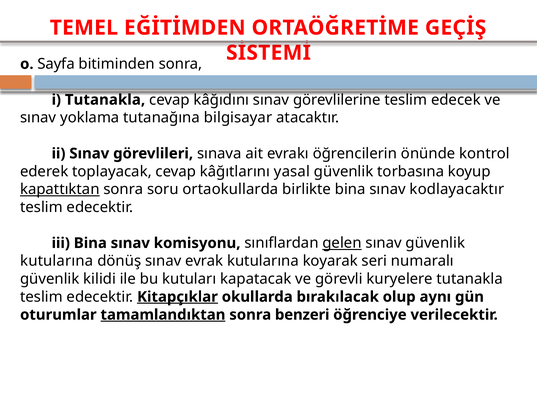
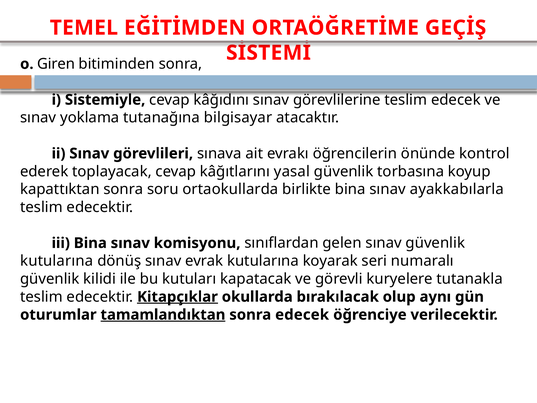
Sayfa: Sayfa -> Giren (56, 64)
i Tutanakla: Tutanakla -> Sistemiyle (105, 100)
kapattıktan underline: present -> none (60, 189)
kodlayacaktır: kodlayacaktır -> ayakkabılarla (457, 189)
gelen underline: present -> none (342, 243)
sonra benzeri: benzeri -> edecek (302, 315)
